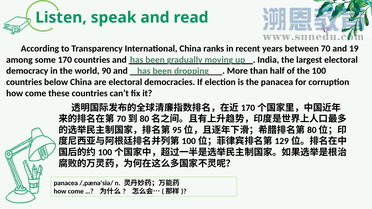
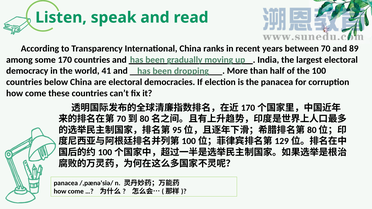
19: 19 -> 89 (354, 49)
90: 90 -> 41 (106, 71)
